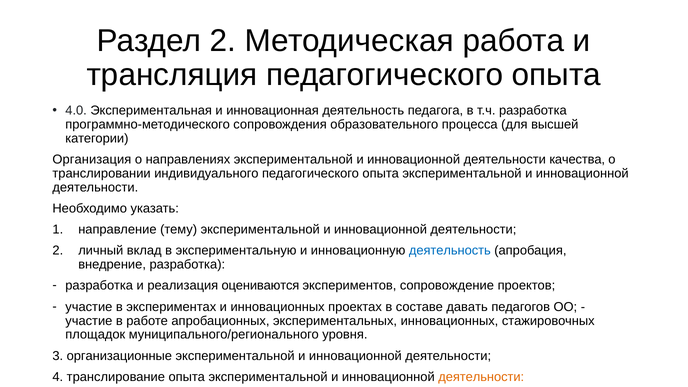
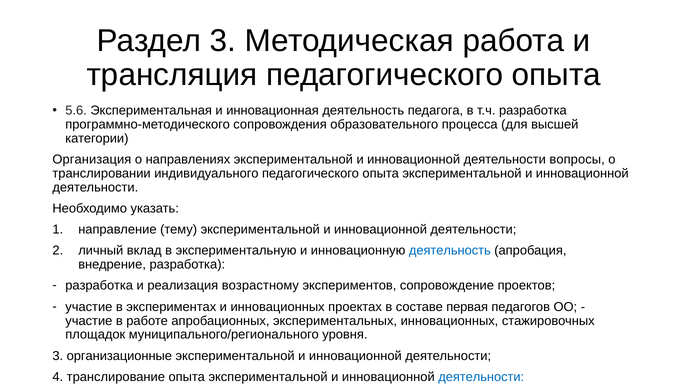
Раздел 2: 2 -> 3 (223, 41)
4.0: 4.0 -> 5.6 (76, 111)
качества: качества -> вопросы (577, 159)
оцениваются: оцениваются -> возрастному (260, 286)
давать: давать -> первая (467, 307)
деятельности colour: orange -> blue (481, 377)
